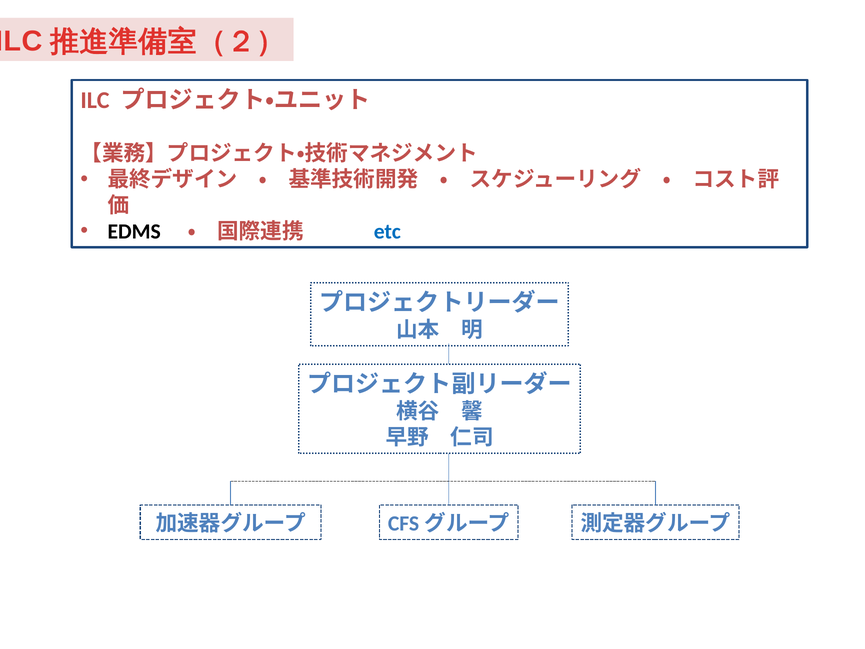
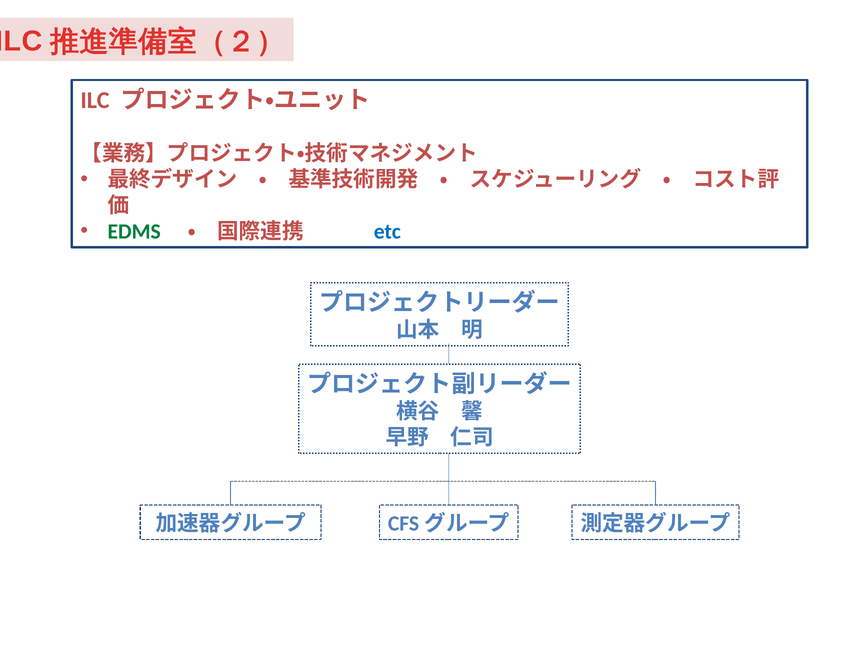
EDMS colour: black -> green (134, 231)
